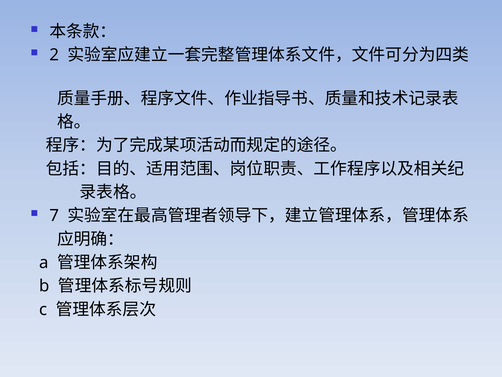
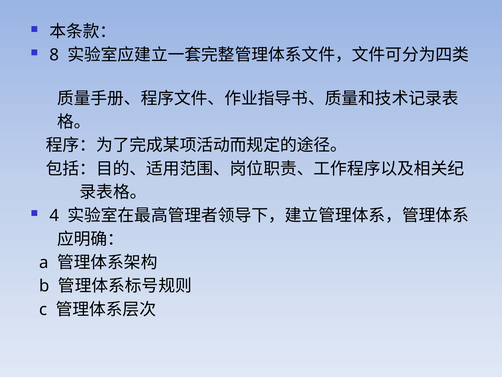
2: 2 -> 8 (54, 55)
7: 7 -> 4 (54, 215)
